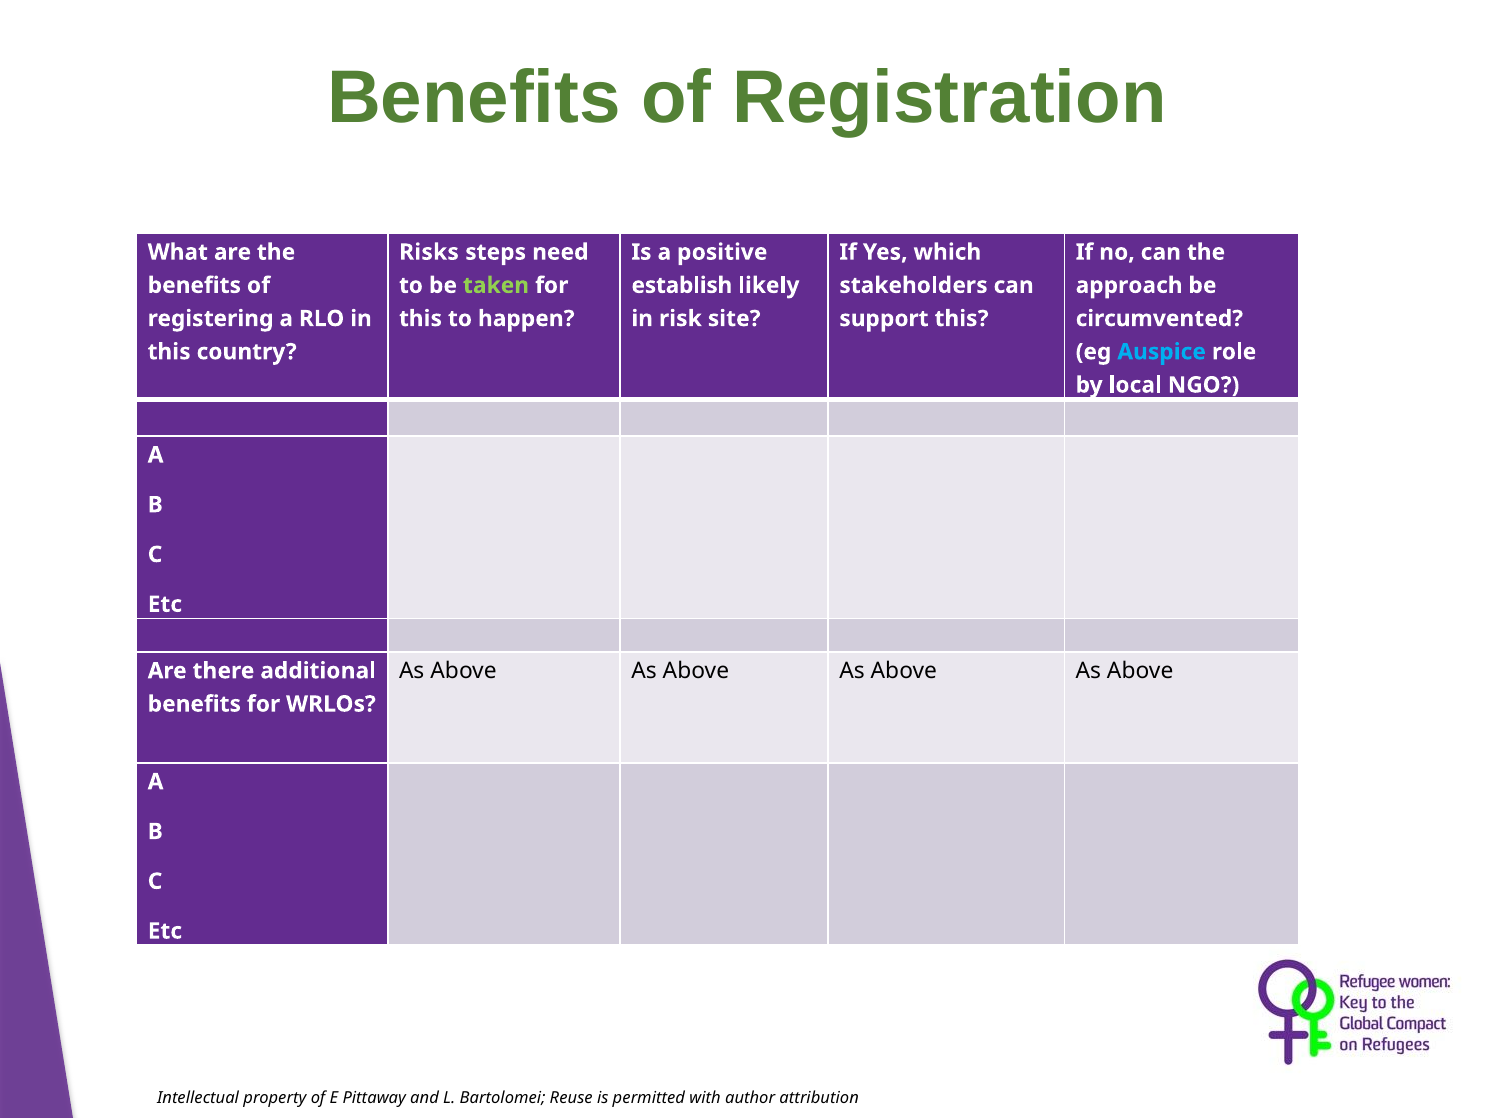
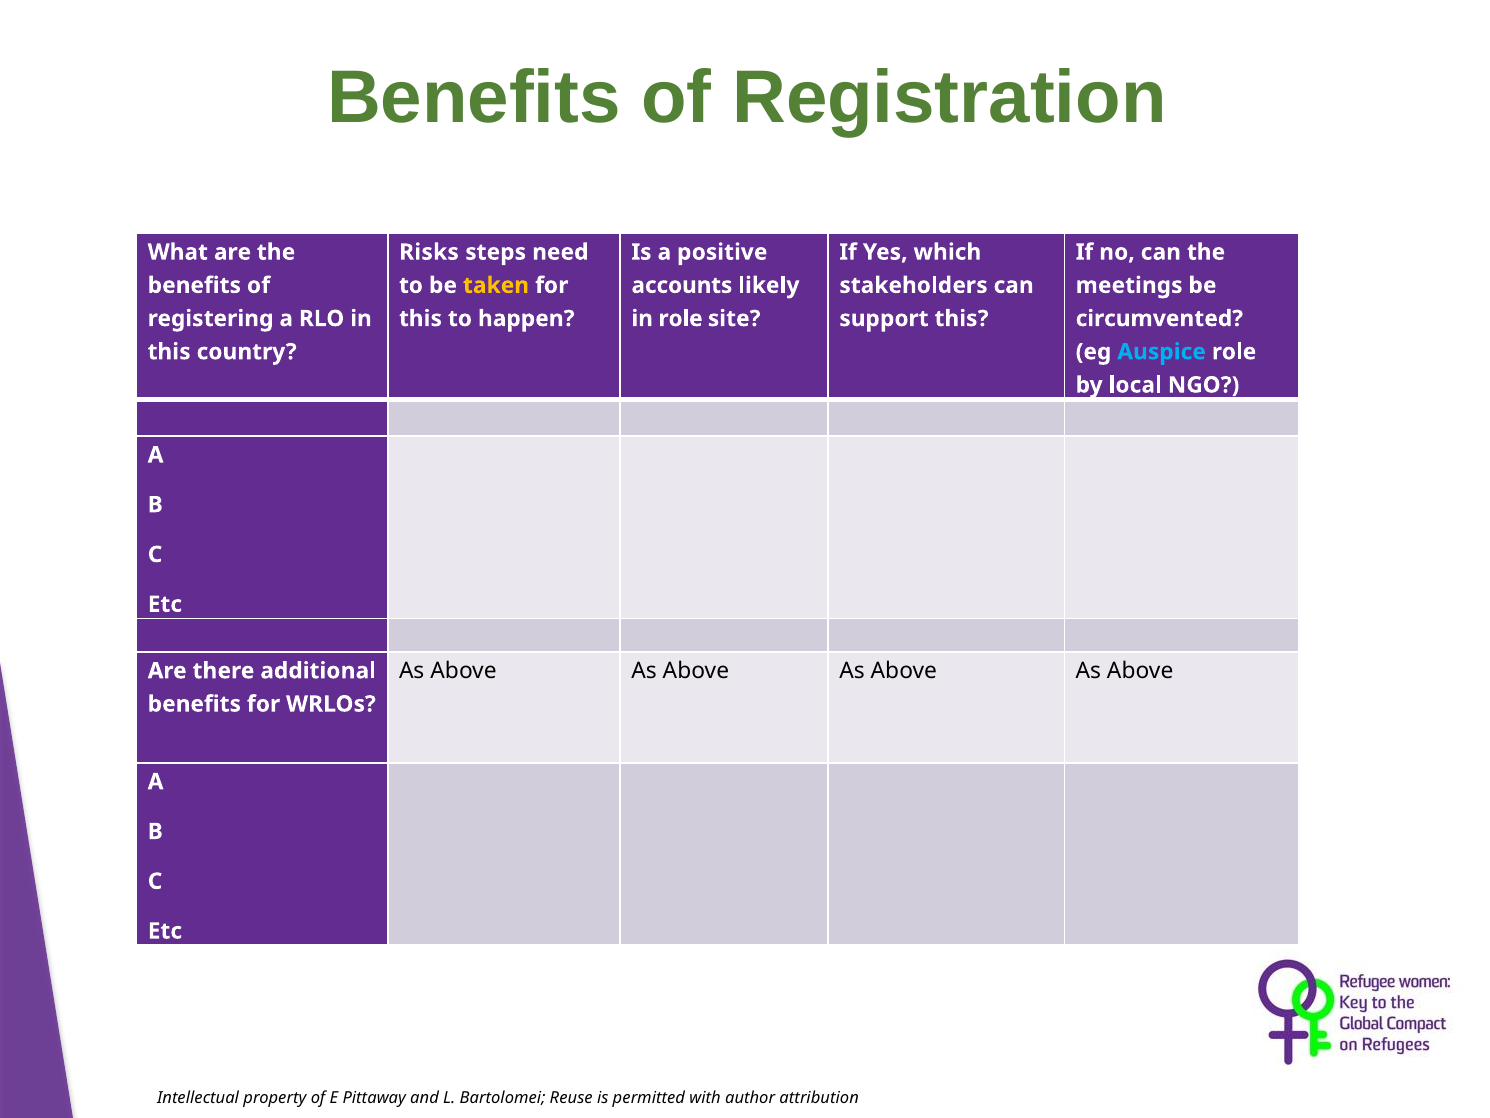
taken colour: light green -> yellow (496, 285)
establish: establish -> accounts (682, 285)
approach: approach -> meetings (1129, 285)
in risk: risk -> role (681, 318)
